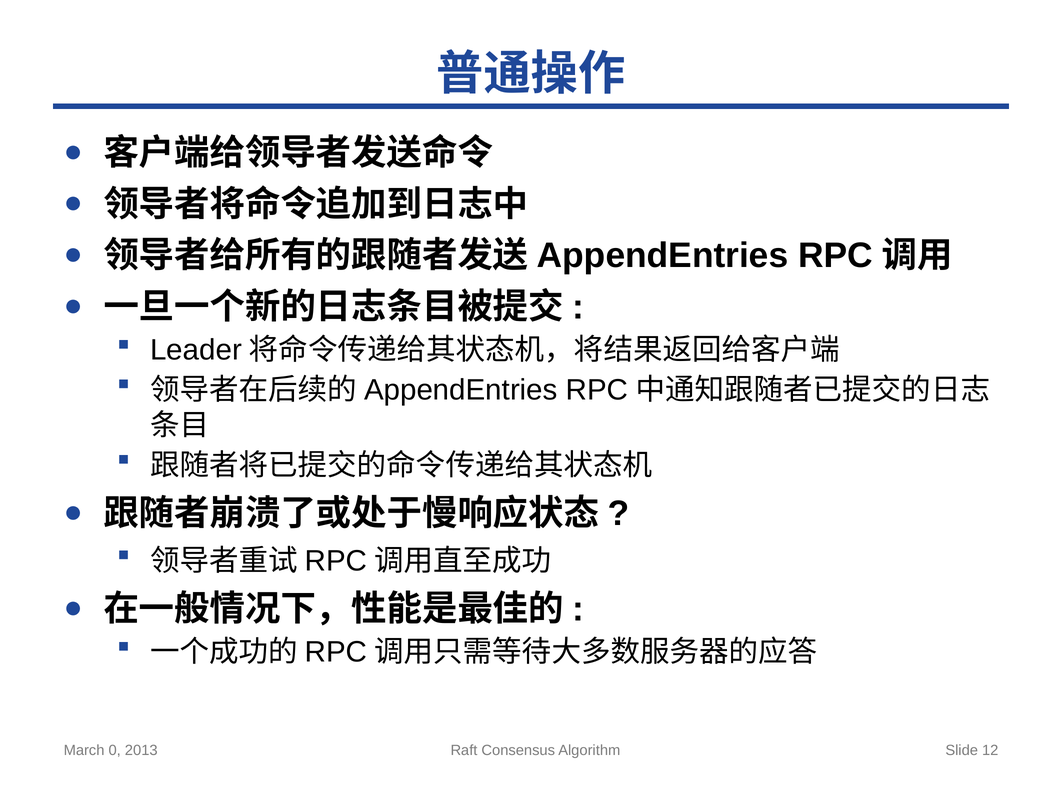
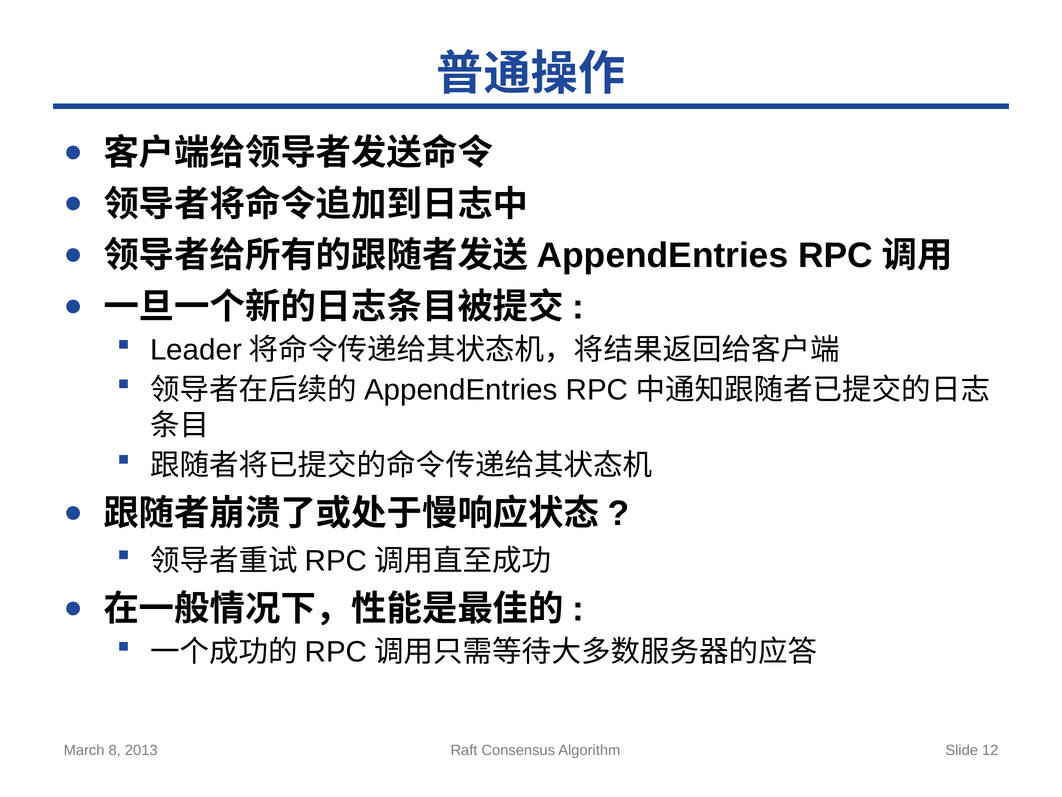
0: 0 -> 8 (115, 750)
